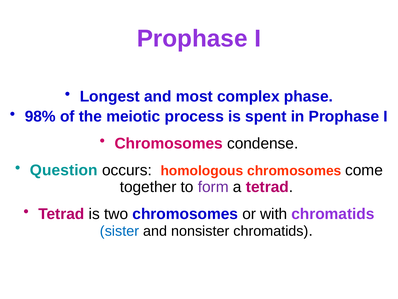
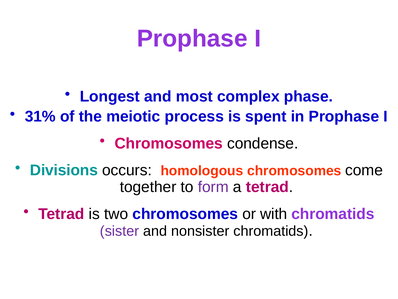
98%: 98% -> 31% (40, 116)
Question: Question -> Divisions (64, 170)
sister colour: blue -> purple (120, 231)
